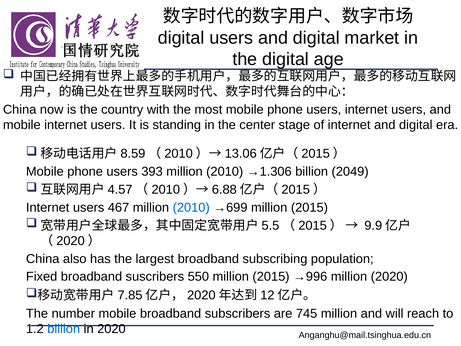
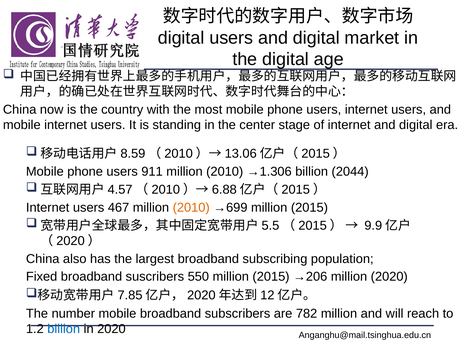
393: 393 -> 911 (152, 171)
2049: 2049 -> 2044 (350, 171)
2010 colour: blue -> orange (191, 207)
→996: →996 -> →206 (310, 277)
745: 745 -> 782 (307, 313)
